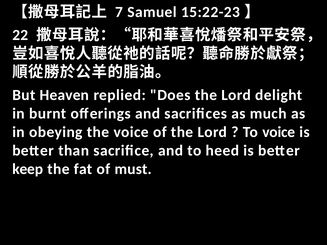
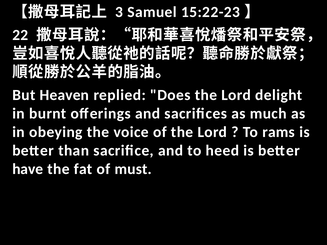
7: 7 -> 3 (119, 12)
To voice: voice -> rams (279, 132)
keep: keep -> have (28, 169)
